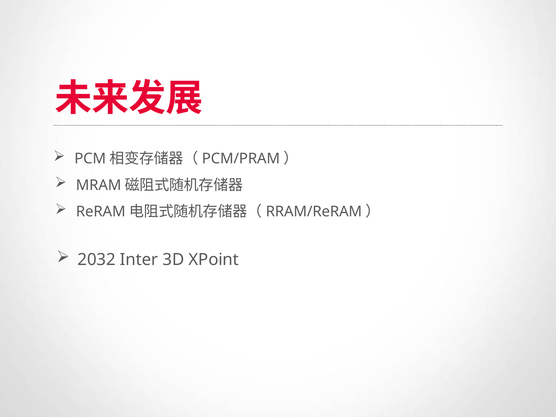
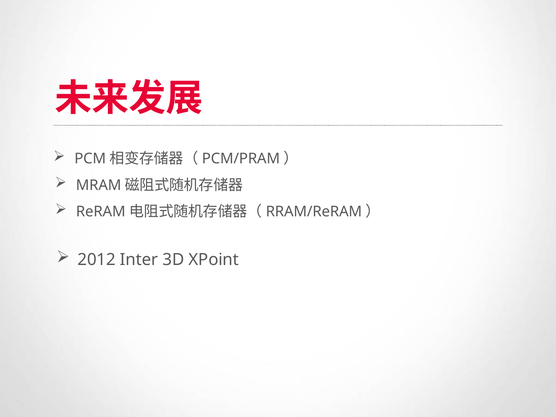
2032: 2032 -> 2012 (97, 260)
